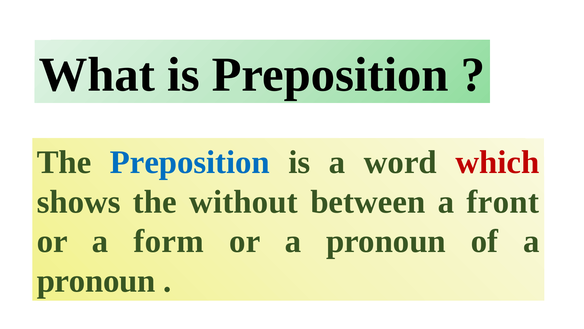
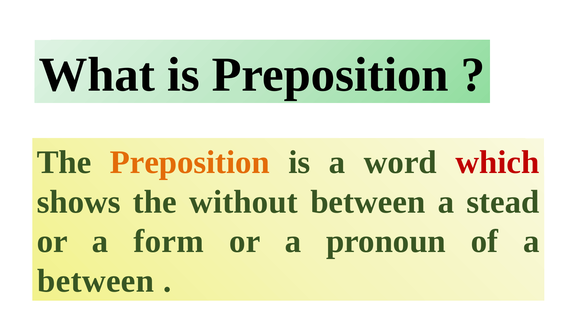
Preposition colour: blue -> orange (190, 162)
front: front -> stead (503, 202)
pronoun: pronoun -> between (96, 280)
